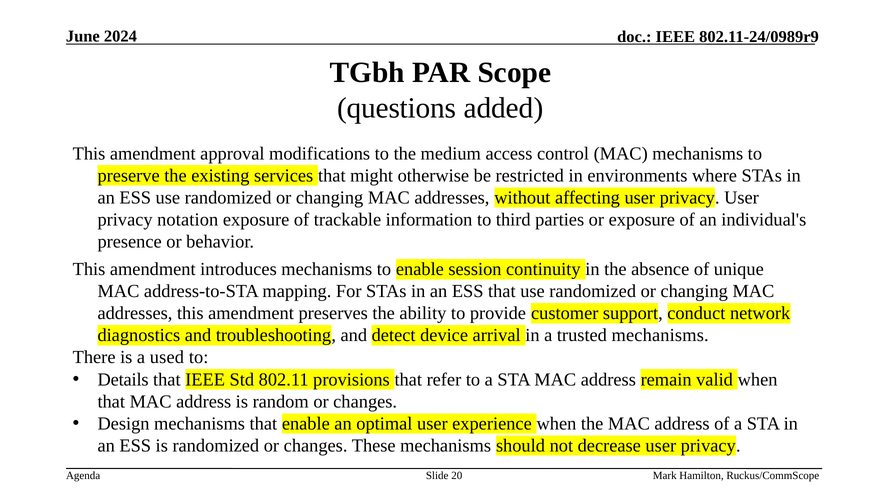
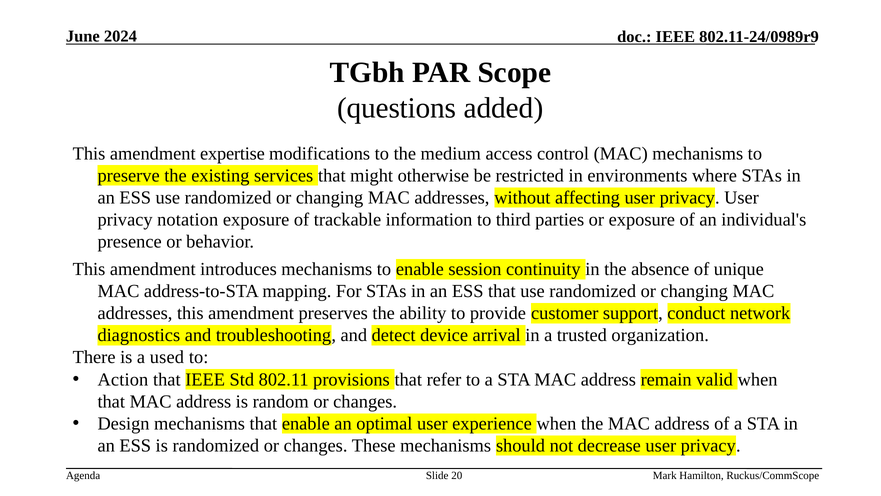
approval: approval -> expertise (232, 153)
trusted mechanisms: mechanisms -> organization (660, 335)
Details: Details -> Action (123, 379)
